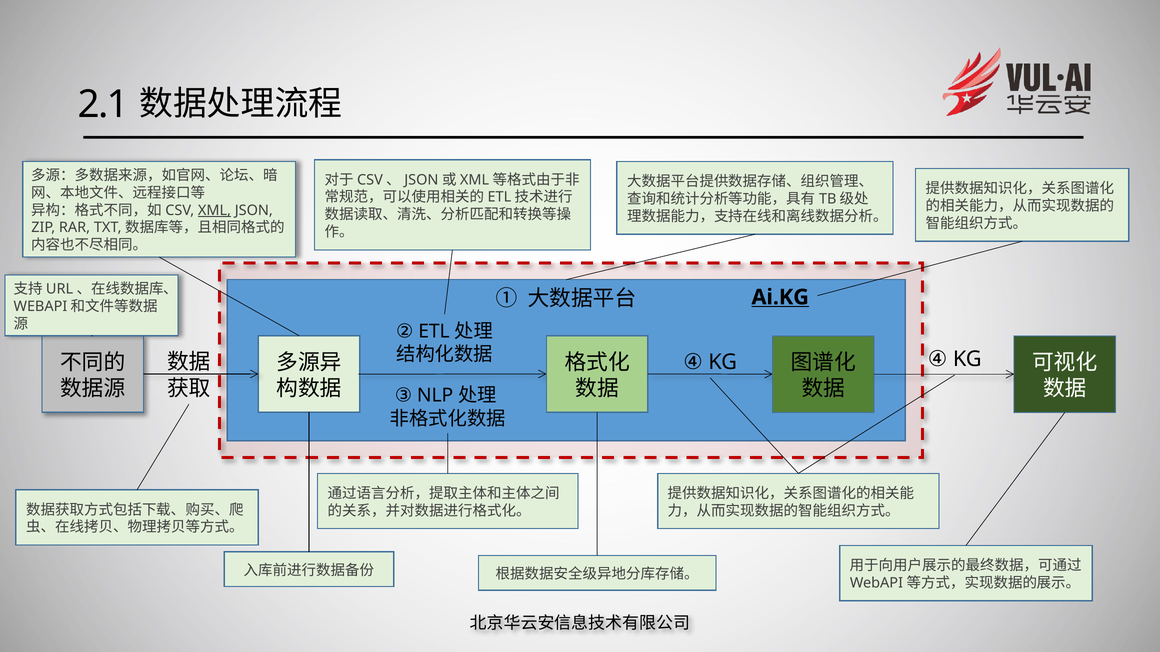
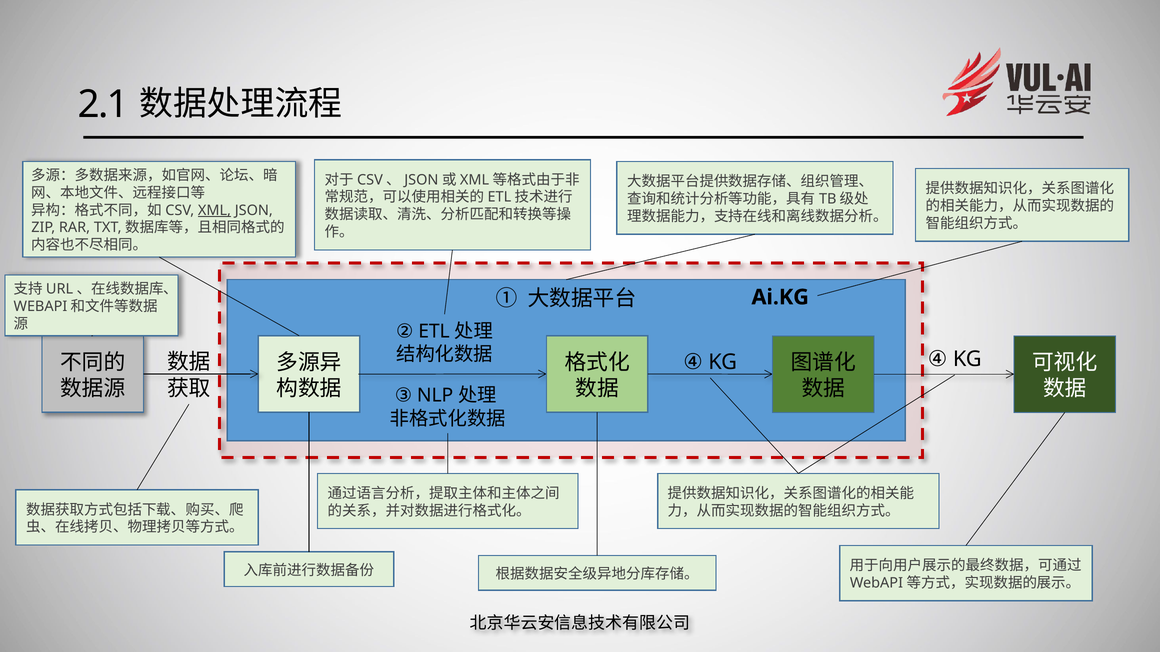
Ai.KG underline: present -> none (780, 297)
